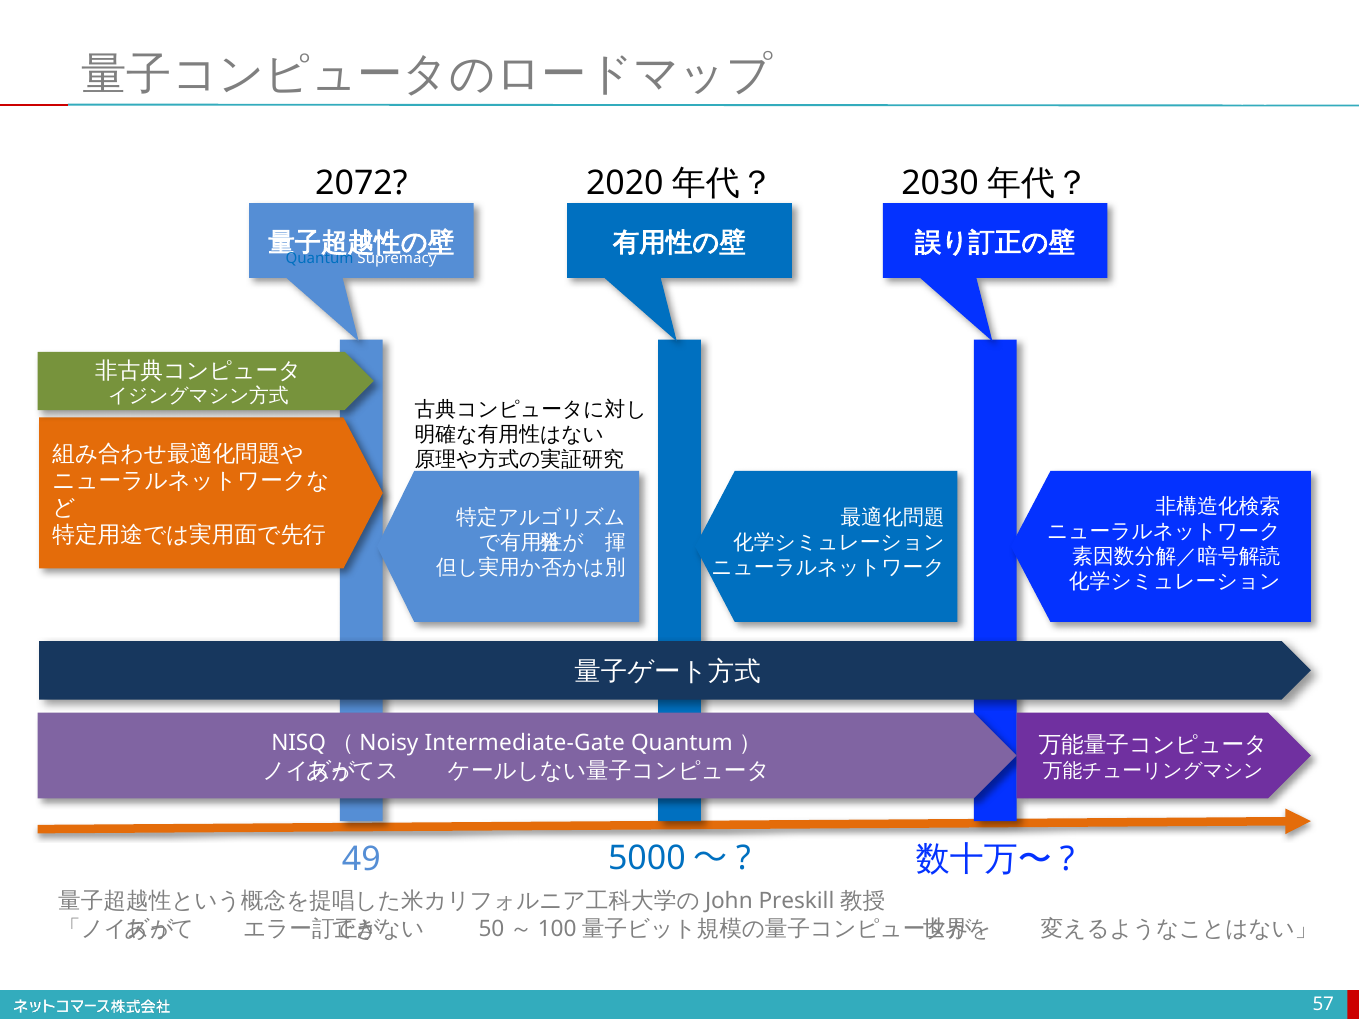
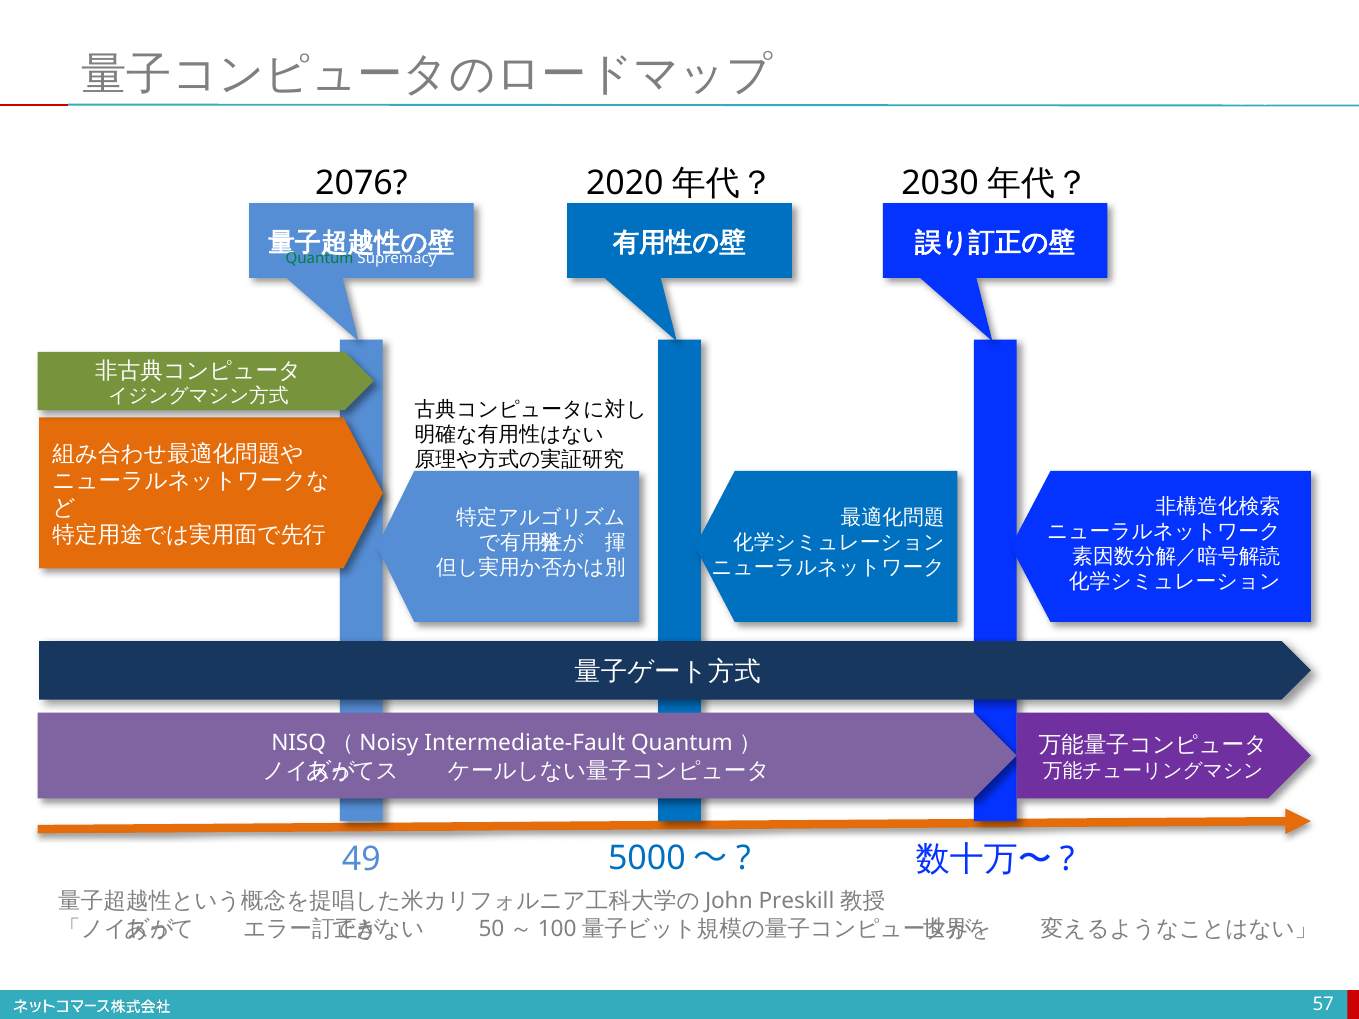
2072: 2072 -> 2076 (361, 183)
Quantum colour: blue -> green (320, 259)
Intermediate-Gate: Intermediate-Gate -> Intermediate-Fault (525, 744)
